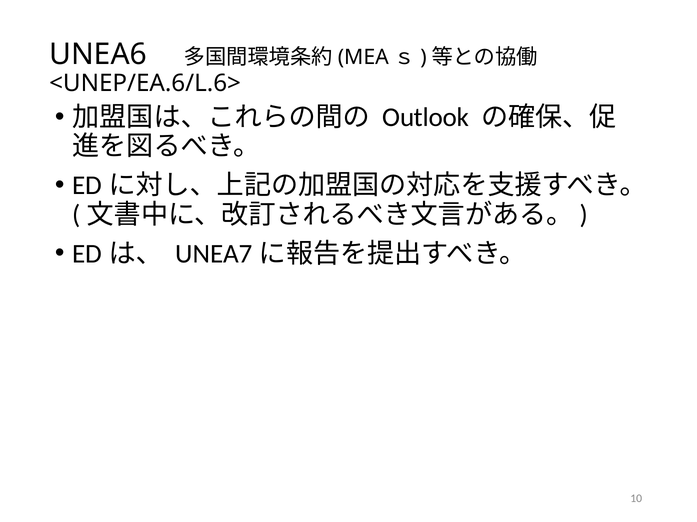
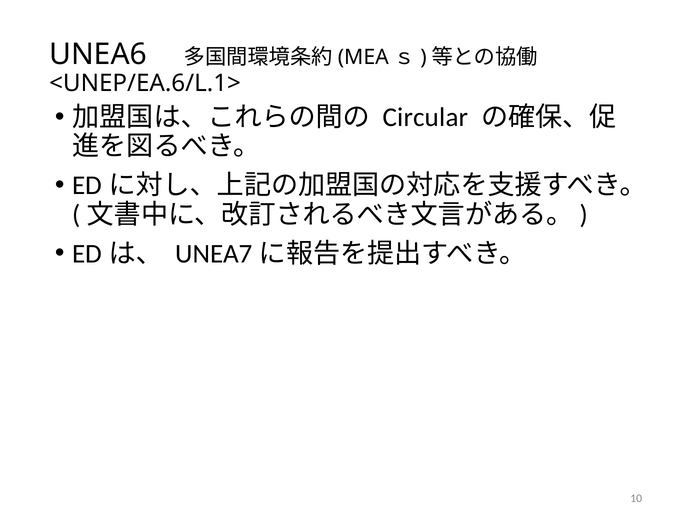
<UNEP/EA.6/L.6>: <UNEP/EA.6/L.6> -> <UNEP/EA.6/L.1> (145, 84)
Outlook: Outlook -> Circular (425, 117)
